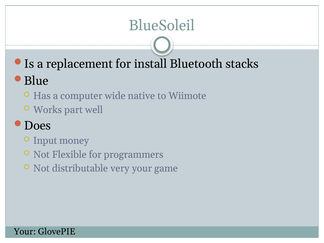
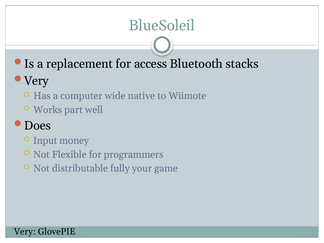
install: install -> access (151, 64)
Blue: Blue -> Very (36, 81)
very: very -> fully (120, 168)
Your: Your -> Very (25, 232)
